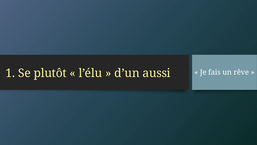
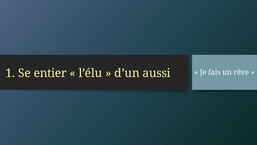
plutôt: plutôt -> entier (50, 73)
